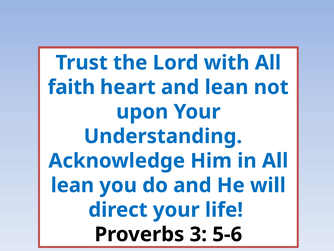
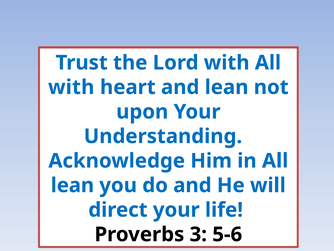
faith: faith -> with (71, 87)
